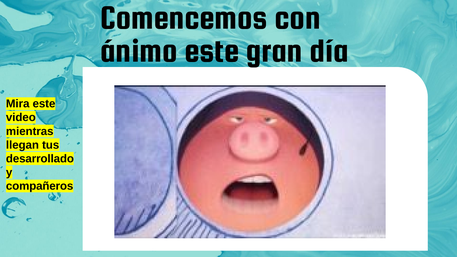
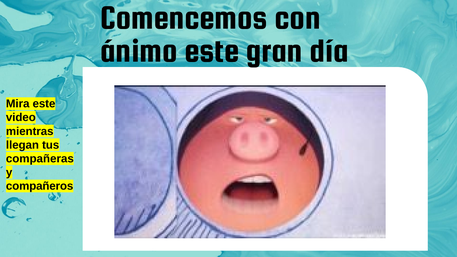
desarrollado: desarrollado -> compañeras (40, 159)
